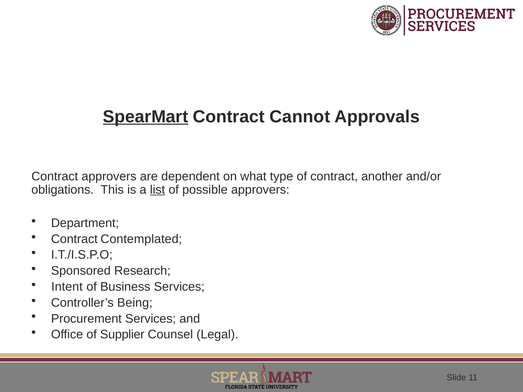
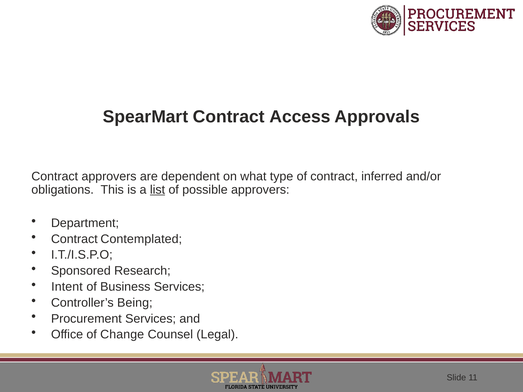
SpearMart underline: present -> none (146, 117)
Cannot: Cannot -> Access (300, 117)
another: another -> inferred (382, 177)
Supplier: Supplier -> Change (122, 335)
